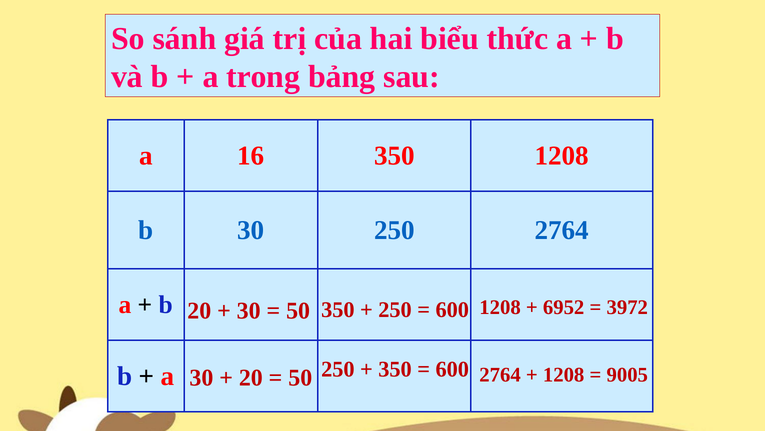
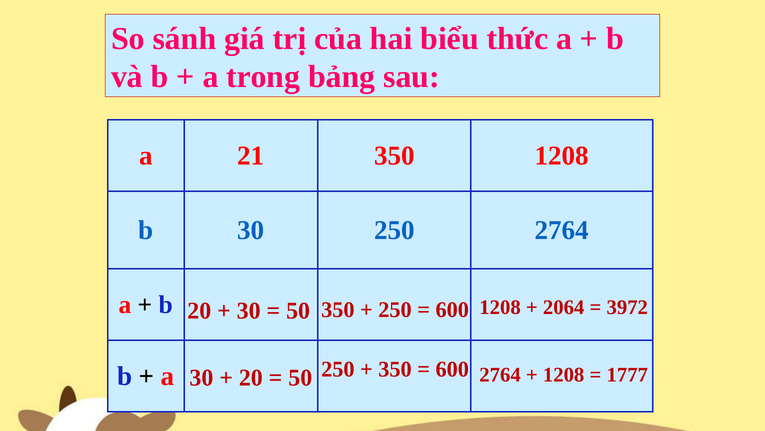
16: 16 -> 21 (251, 155)
6952: 6952 -> 2064 (564, 307)
9005: 9005 -> 1777 (627, 374)
